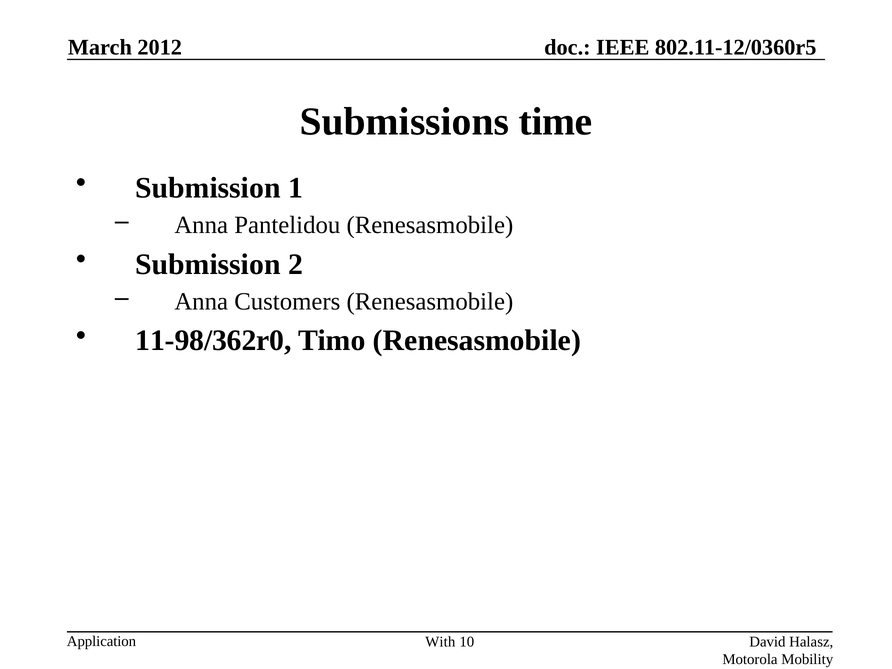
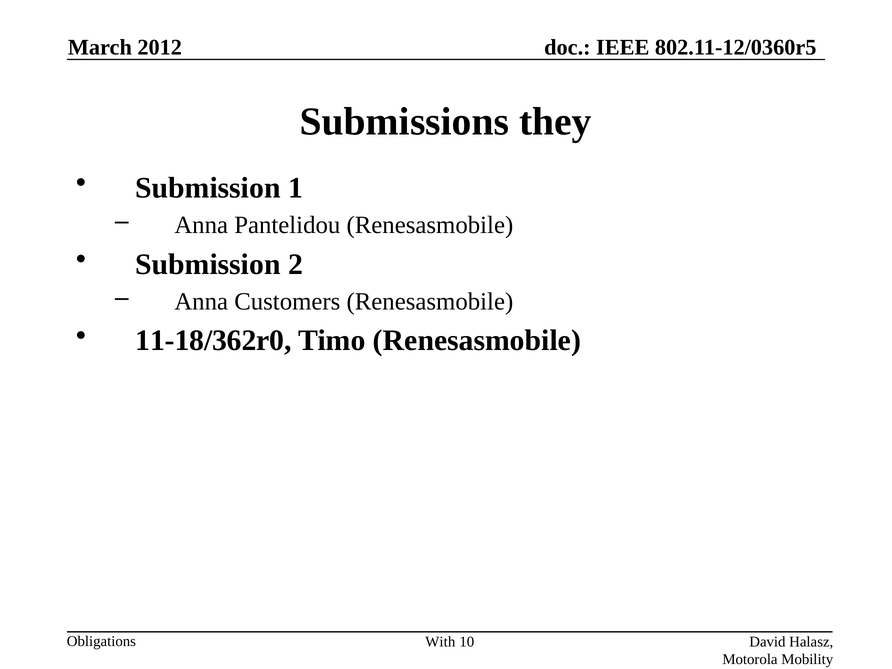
time: time -> they (555, 122)
11-98/362r0: 11-98/362r0 -> 11-18/362r0 (213, 341)
Application: Application -> Obligations (101, 642)
